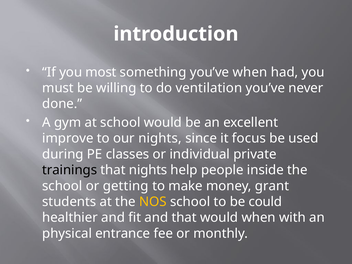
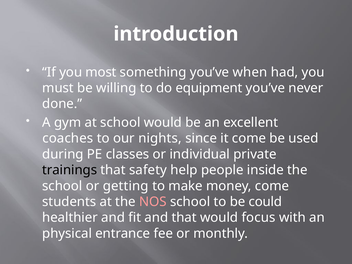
ventilation: ventilation -> equipment (209, 88)
improve: improve -> coaches (68, 138)
it focus: focus -> come (249, 138)
that nights: nights -> safety (148, 170)
money grant: grant -> come (272, 186)
NOS colour: yellow -> pink (153, 202)
would when: when -> focus (259, 218)
